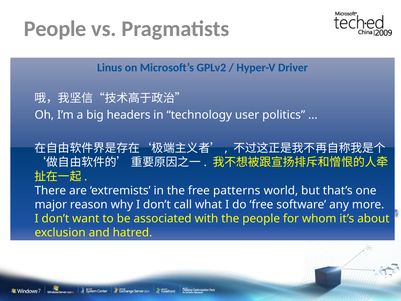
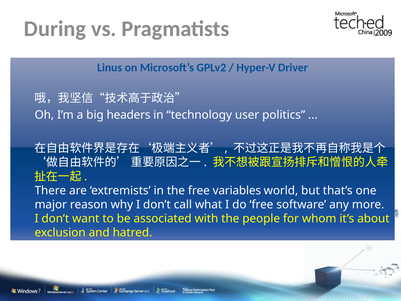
People: People -> During (55, 29)
patterns: patterns -> variables (237, 190)
